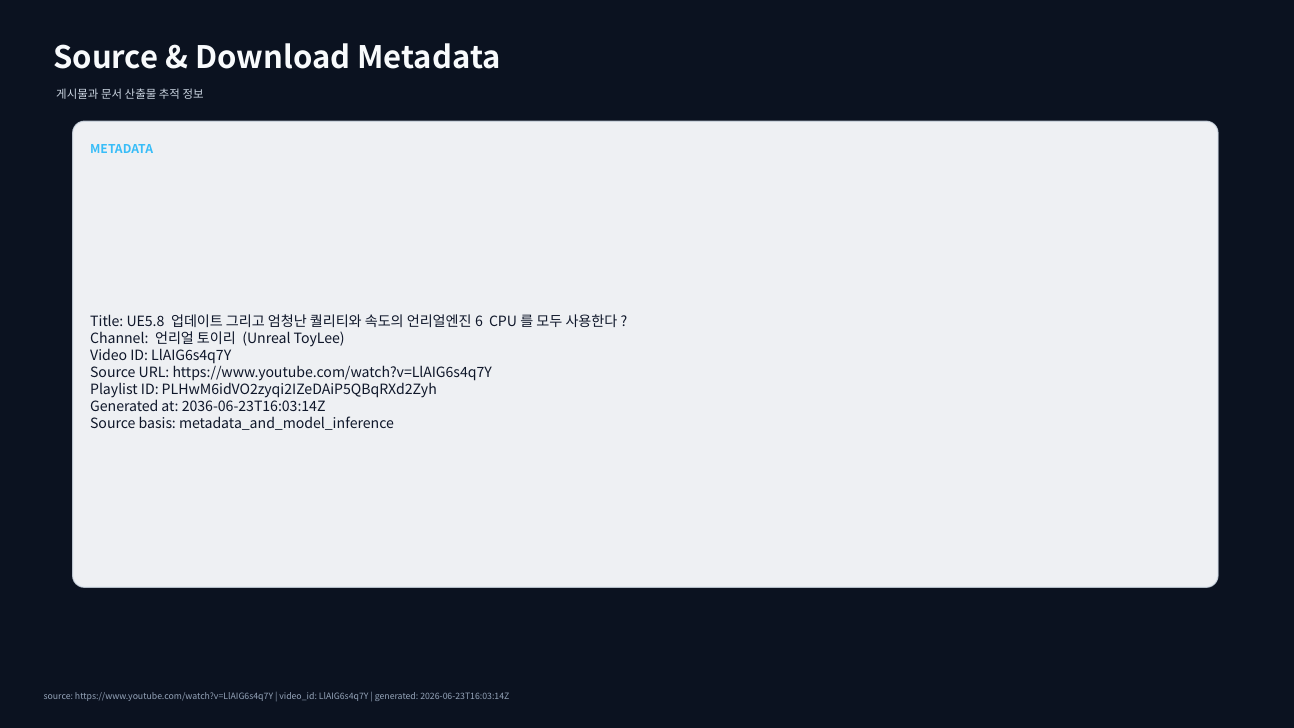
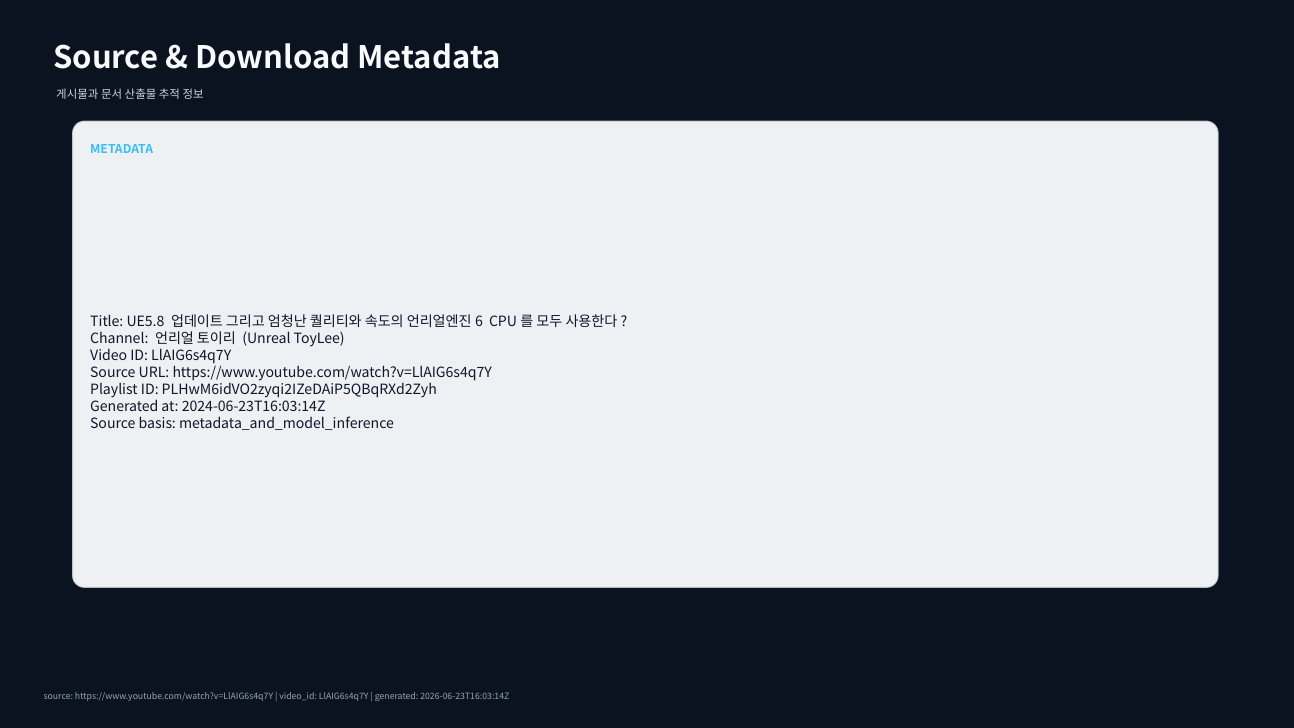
2036-06-23T16:03:14Z: 2036-06-23T16:03:14Z -> 2024-06-23T16:03:14Z (254, 406)
